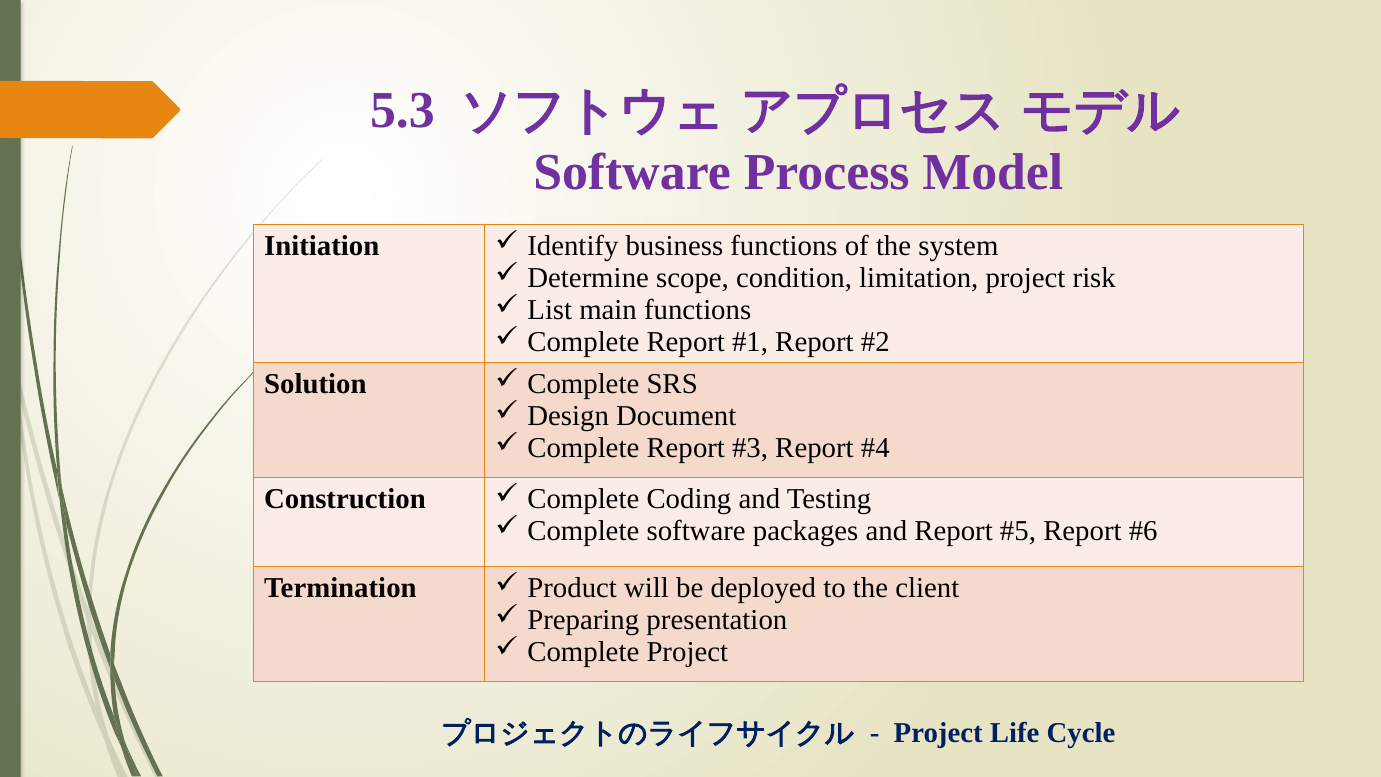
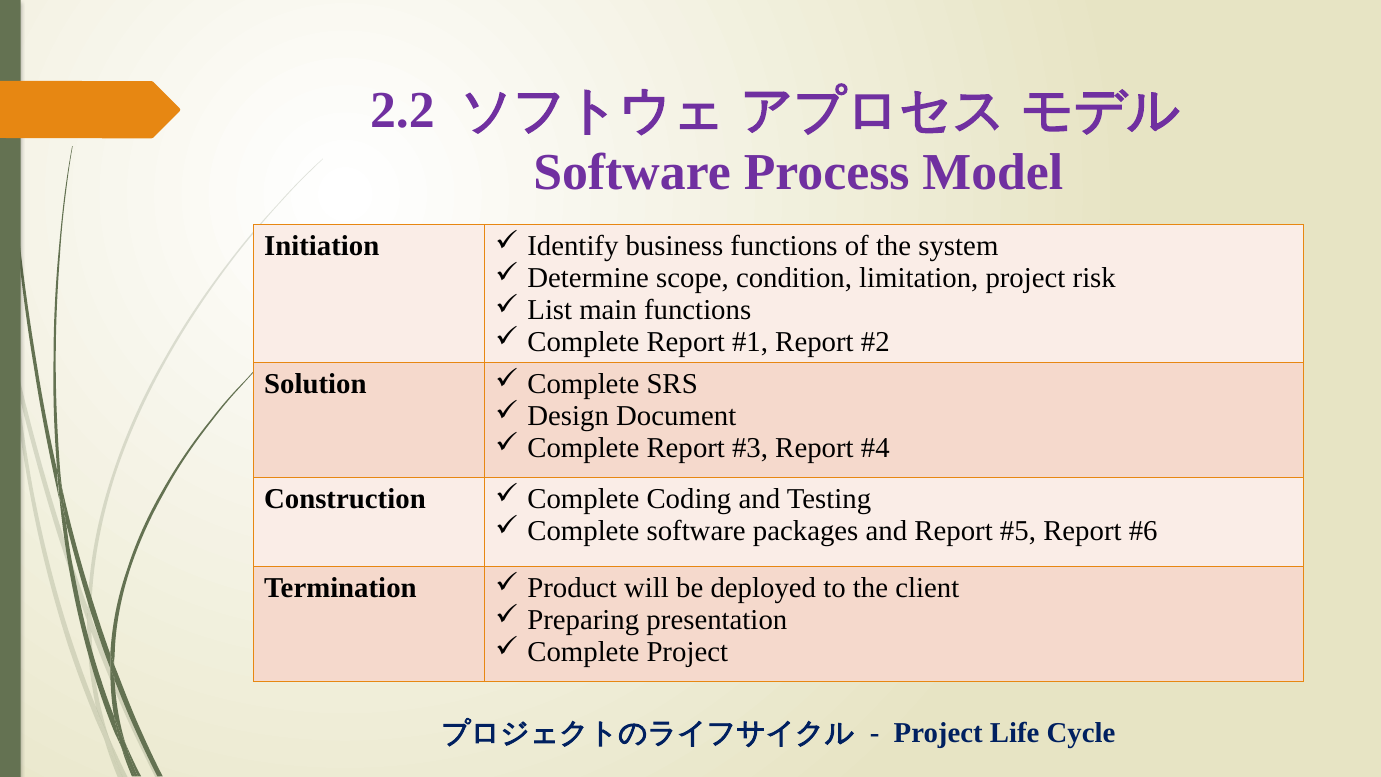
5.3: 5.3 -> 2.2 (402, 111)
